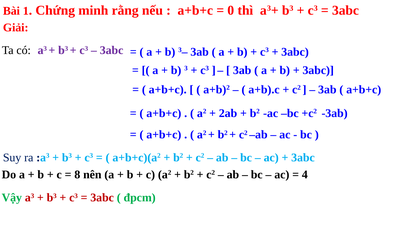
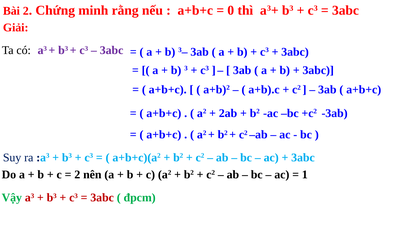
Bài 1: 1 -> 2 (26, 11)
8: 8 -> 2 (77, 175)
4: 4 -> 1 (305, 175)
